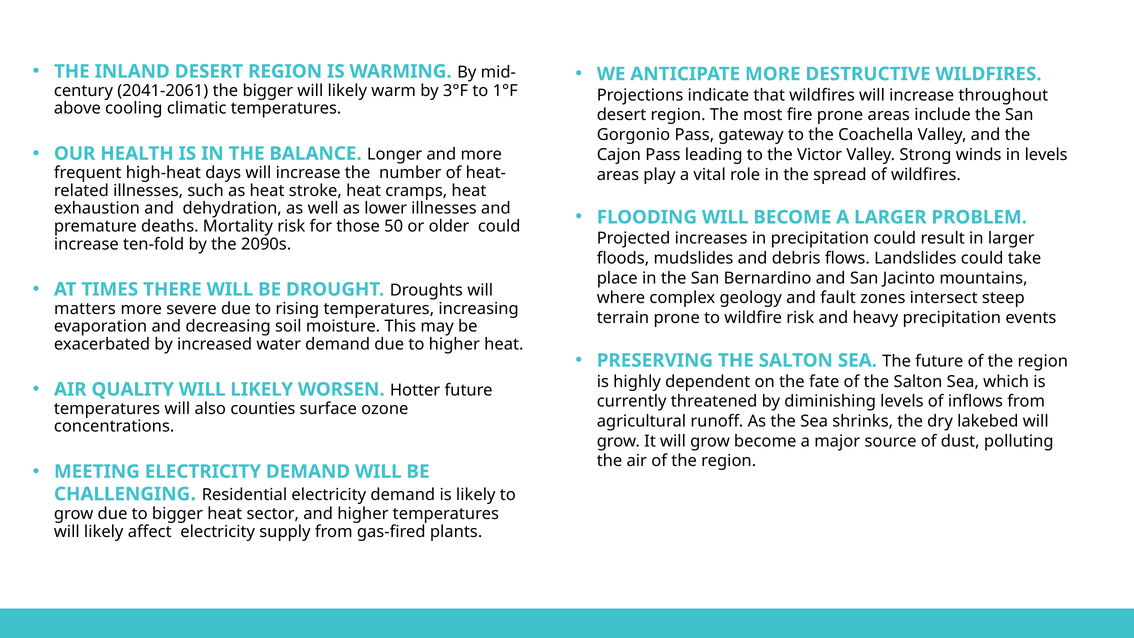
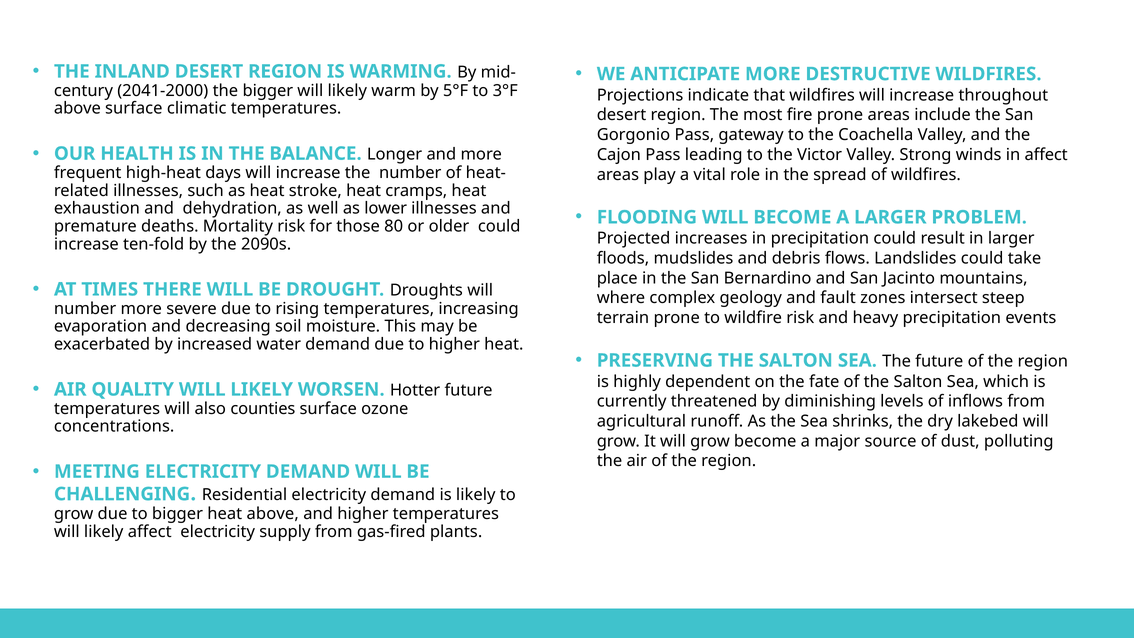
2041-2061: 2041-2061 -> 2041-2000 (163, 91)
3°F: 3°F -> 5°F (456, 91)
1°F: 1°F -> 3°F (505, 91)
above cooling: cooling -> surface (134, 108)
in levels: levels -> affect (1046, 155)
50: 50 -> 80 (394, 226)
matters: matters -> number (85, 308)
heat sector: sector -> above (273, 514)
